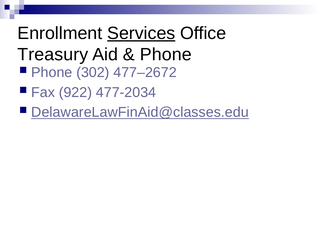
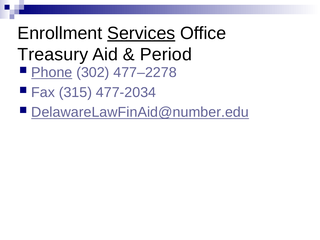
Phone: Phone -> Period (166, 55)
Phone underline: none -> present (52, 72)
477–2672: 477–2672 -> 477–2278 (145, 72)
922: 922 -> 315 (75, 92)
DelawareLawFinAid@classes.edu: DelawareLawFinAid@classes.edu -> DelawareLawFinAid@number.edu (140, 112)
